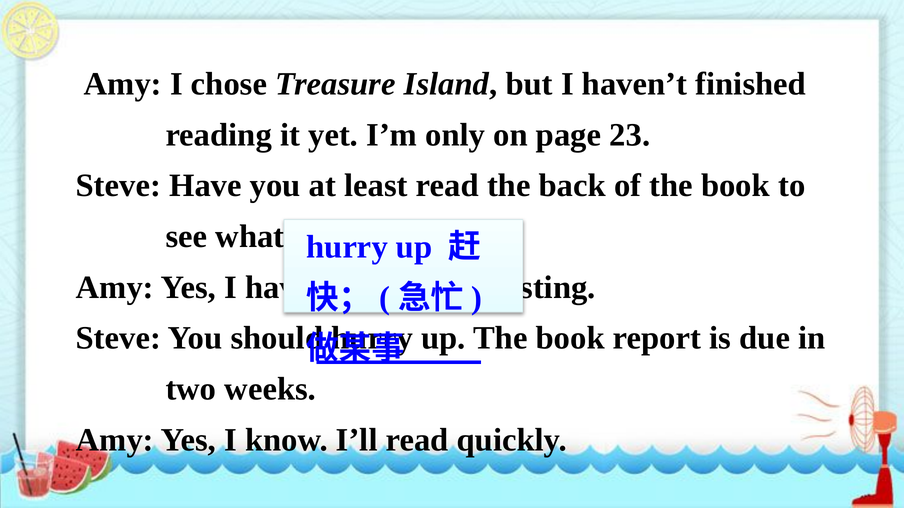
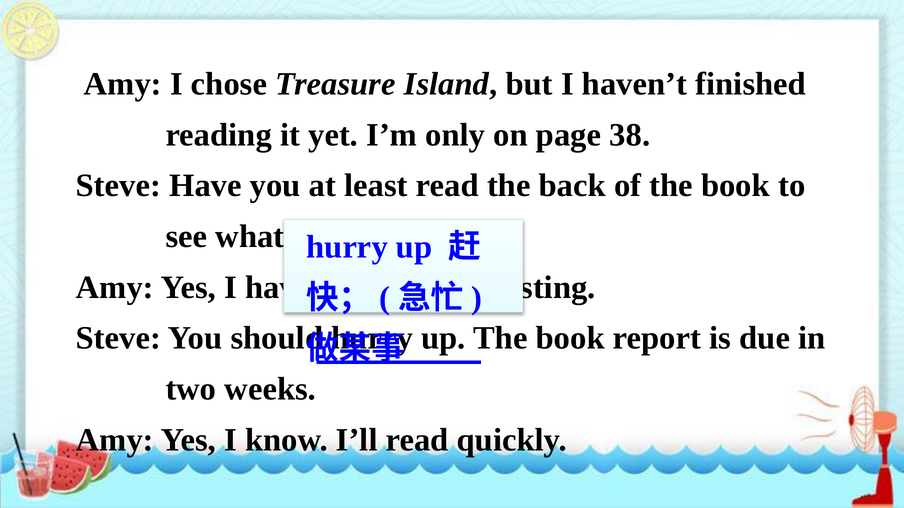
23: 23 -> 38 (630, 135)
